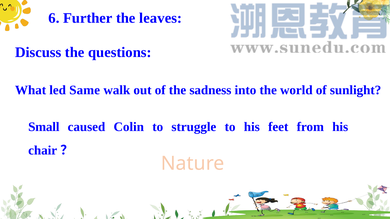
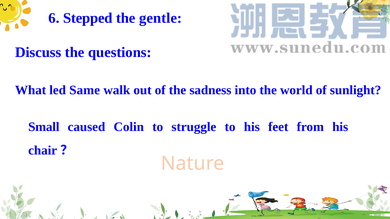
Further: Further -> Stepped (88, 18)
leaves: leaves -> gentle (161, 18)
